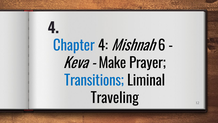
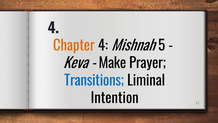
Chapter colour: blue -> orange (74, 46)
6: 6 -> 5 (162, 46)
Traveling: Traveling -> Intention (115, 98)
